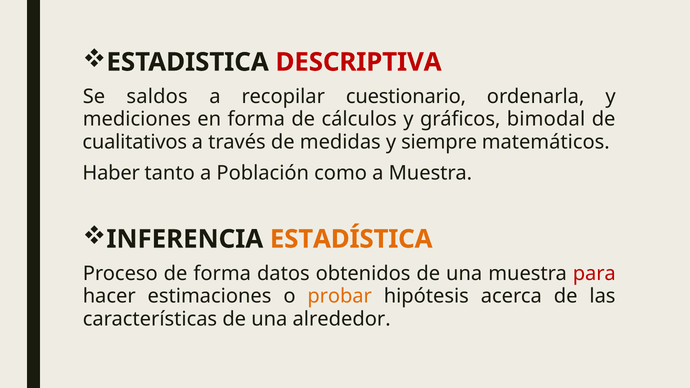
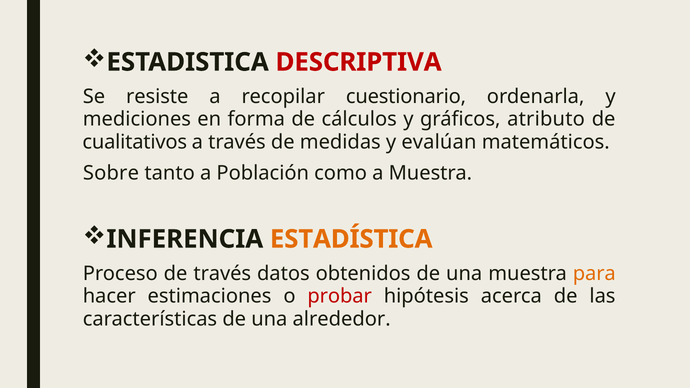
saldos: saldos -> resiste (157, 97)
bimodal: bimodal -> atributo (546, 119)
siempre: siempre -> evalúan (439, 142)
Haber: Haber -> Sobre (111, 173)
de forma: forma -> través (222, 274)
para colour: red -> orange (594, 274)
probar colour: orange -> red (340, 296)
